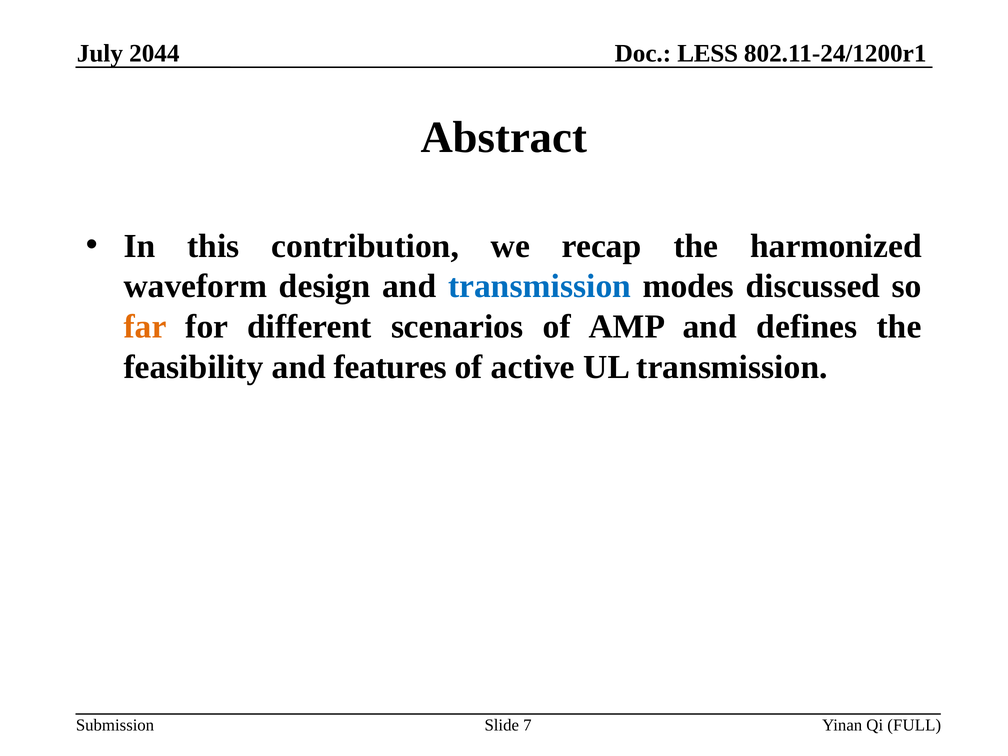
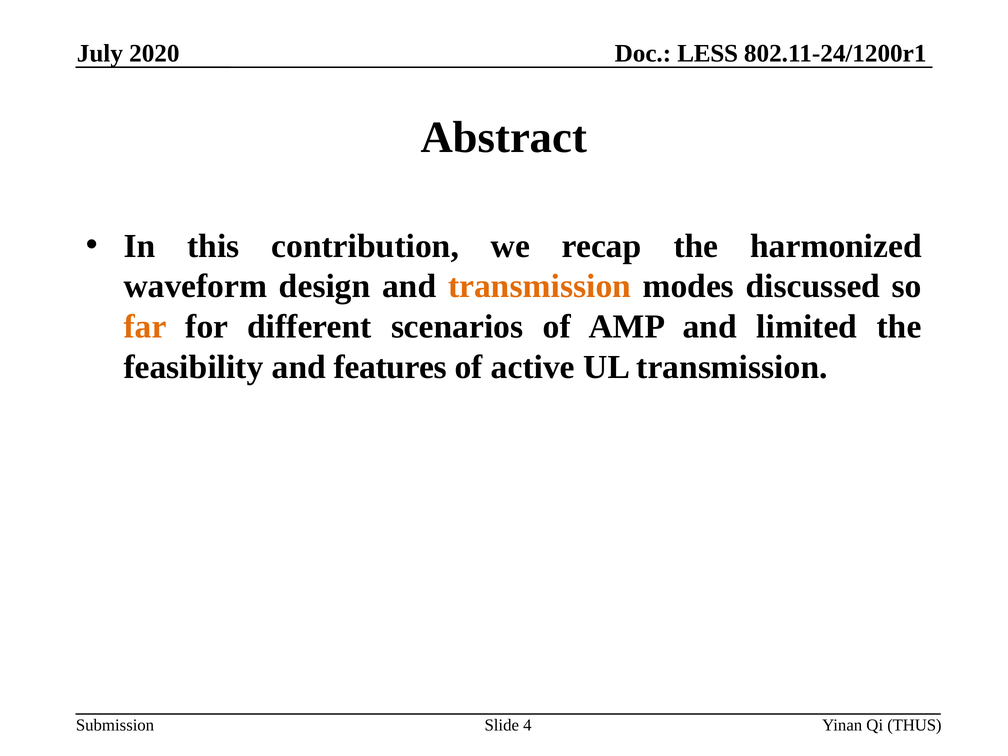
2044: 2044 -> 2020 (154, 53)
transmission colour: blue -> orange (540, 286)
defines: defines -> limited (807, 327)
7: 7 -> 4 (527, 725)
FULL: FULL -> THUS (914, 725)
